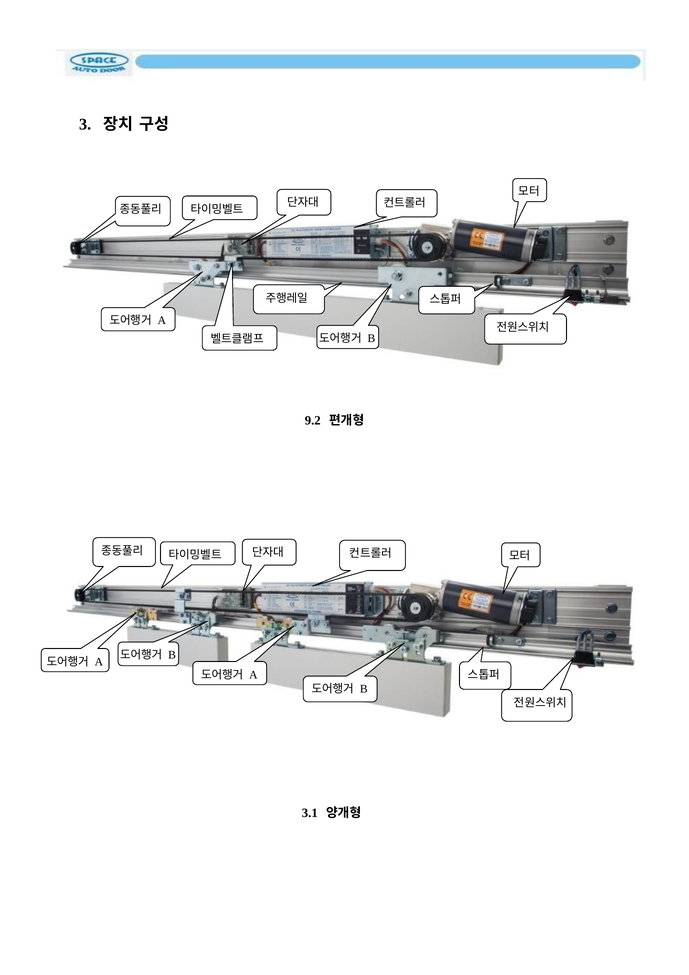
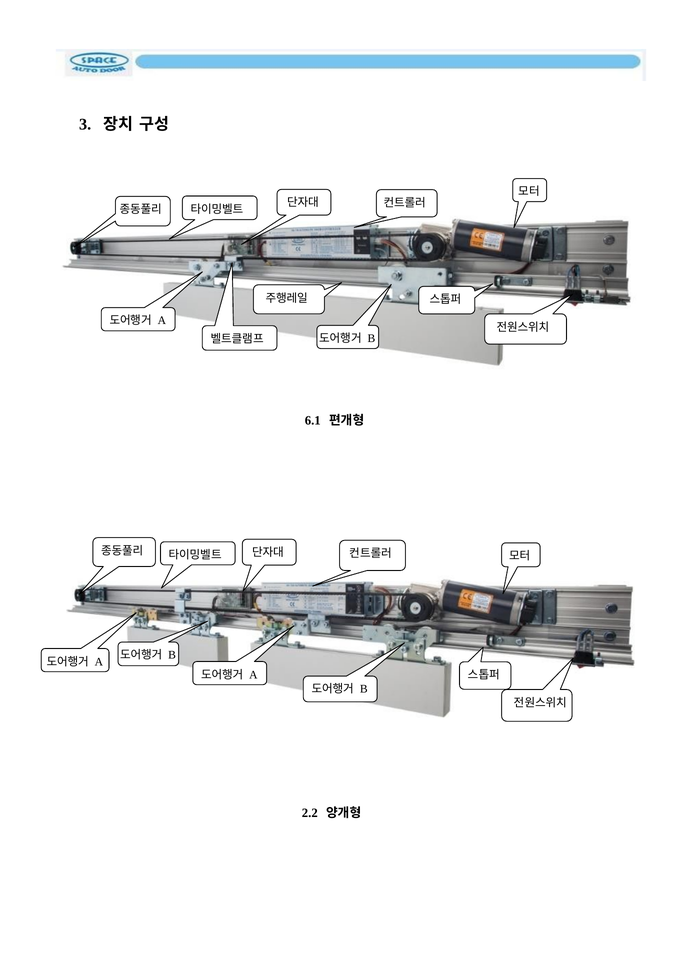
9.2: 9.2 -> 6.1 (313, 421)
3.1: 3.1 -> 2.2 (310, 813)
